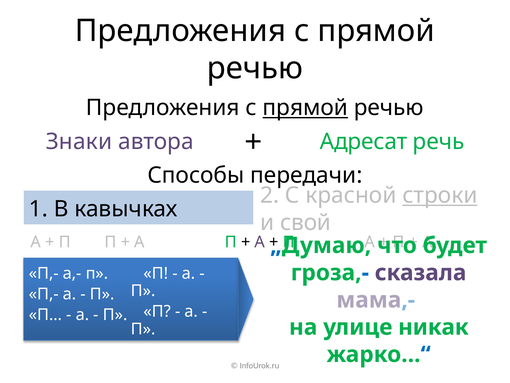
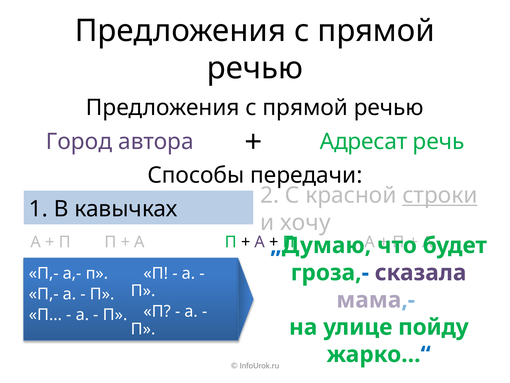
прямой underline: present -> none (305, 108)
Знаки: Знаки -> Город (79, 141)
свой: свой -> хочу (305, 222)
никак: никак -> пойду (433, 327)
